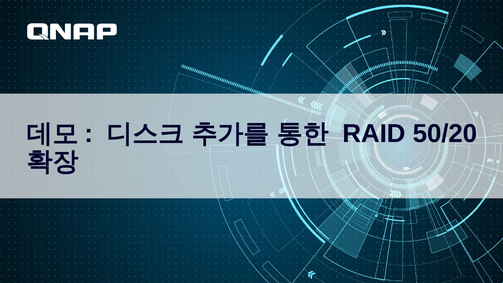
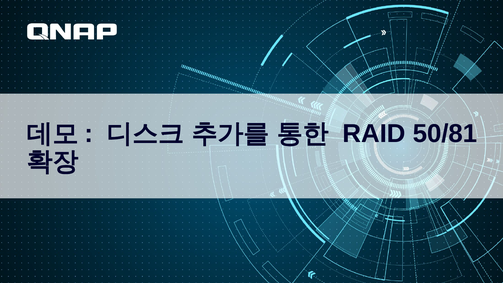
50/20: 50/20 -> 50/81 (445, 134)
